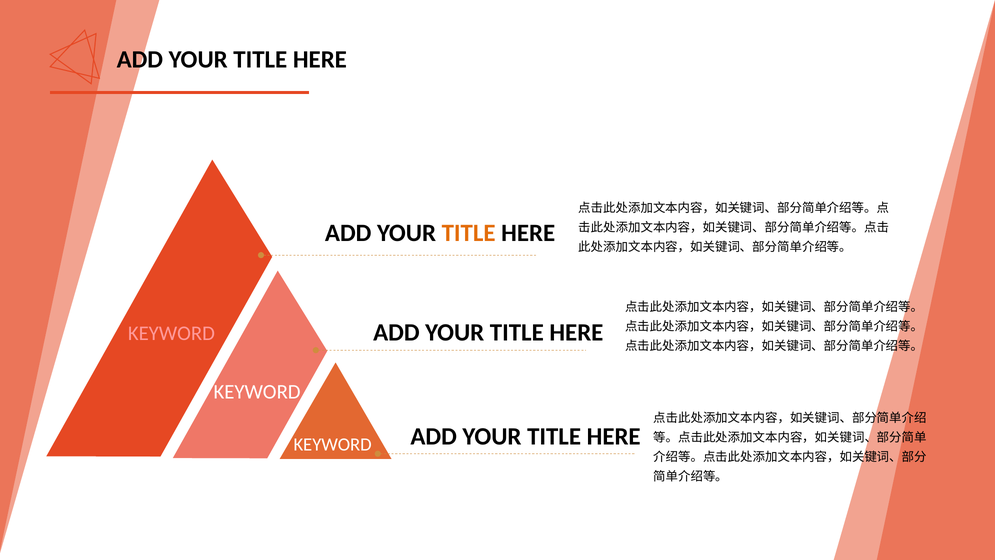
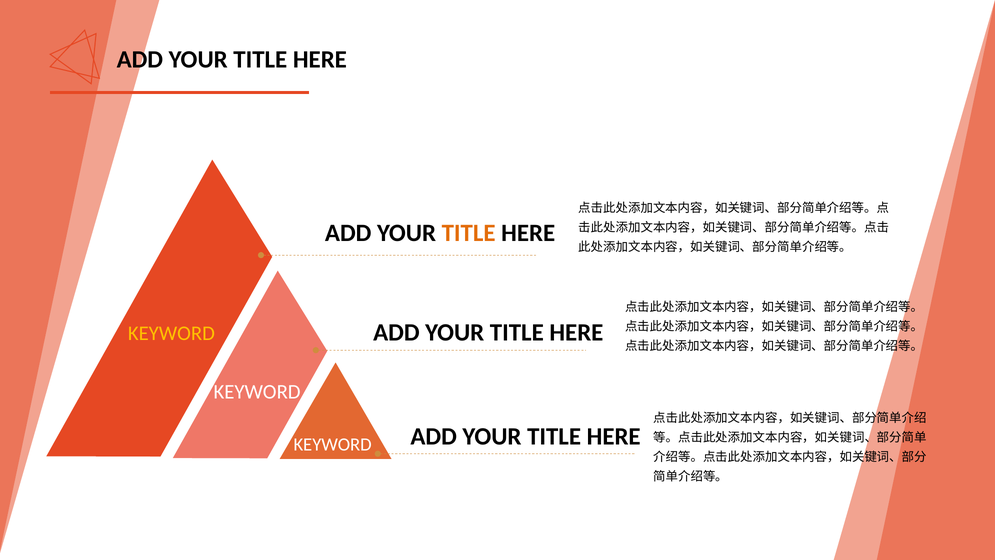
KEYWORD colour: pink -> yellow (171, 333)
